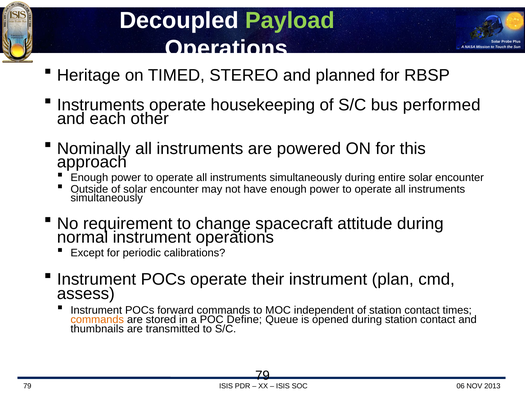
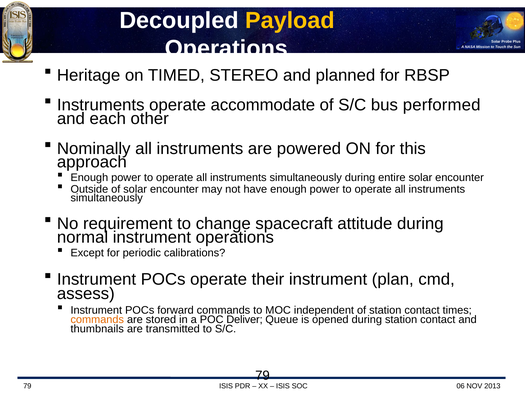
Payload colour: light green -> yellow (290, 21)
housekeeping: housekeeping -> accommodate (263, 105)
Define: Define -> Deliver (244, 320)
